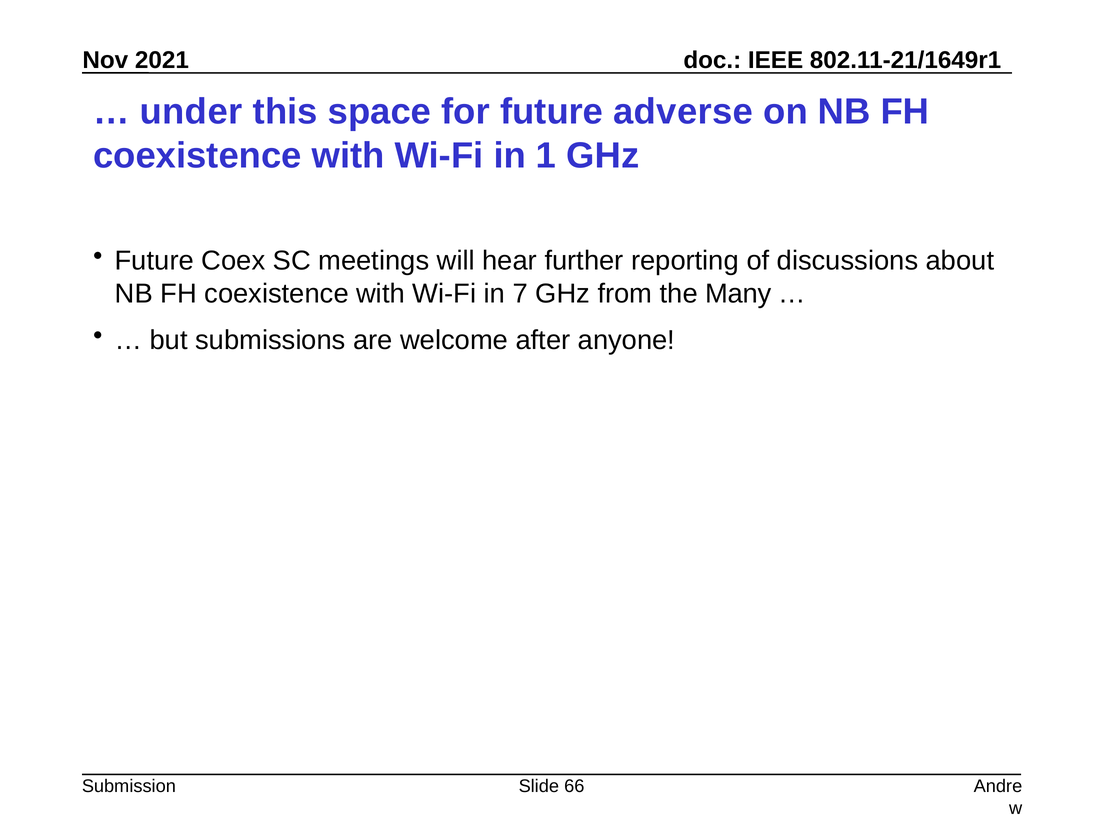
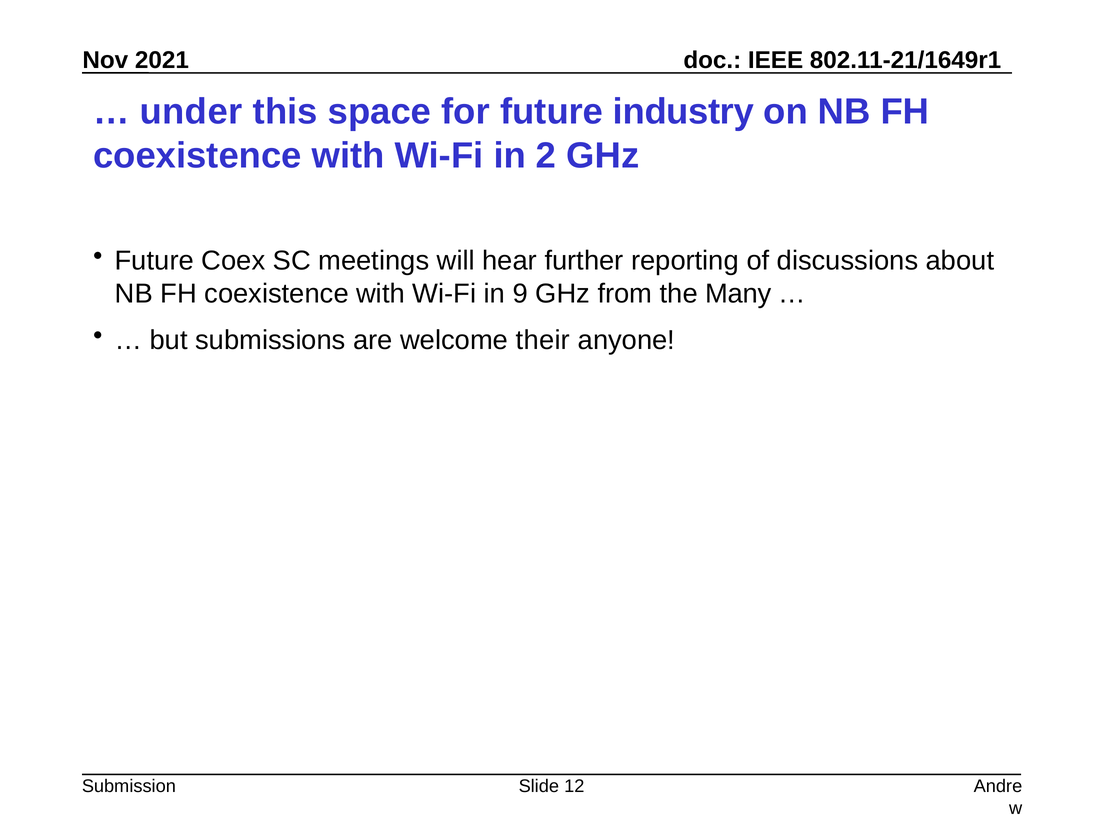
adverse: adverse -> industry (683, 112)
1: 1 -> 2 (546, 156)
7: 7 -> 9 (520, 294)
after: after -> their (543, 340)
66: 66 -> 12 (574, 787)
